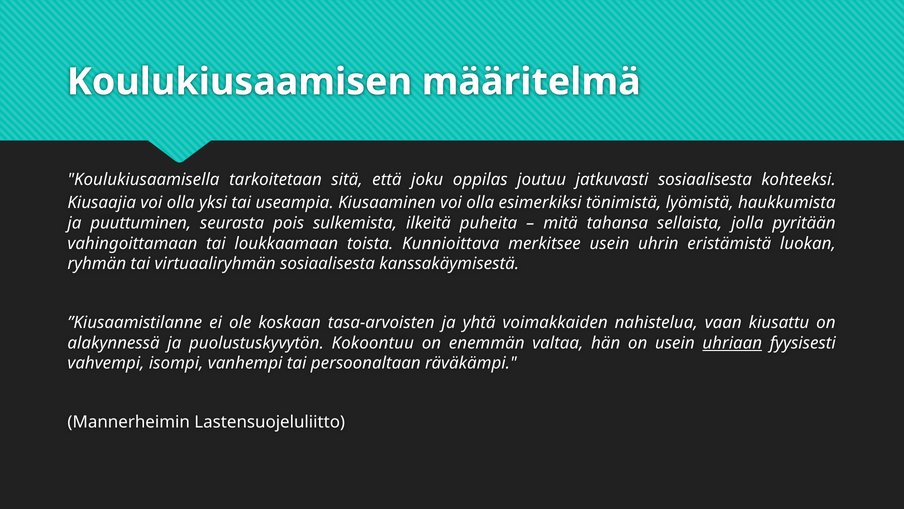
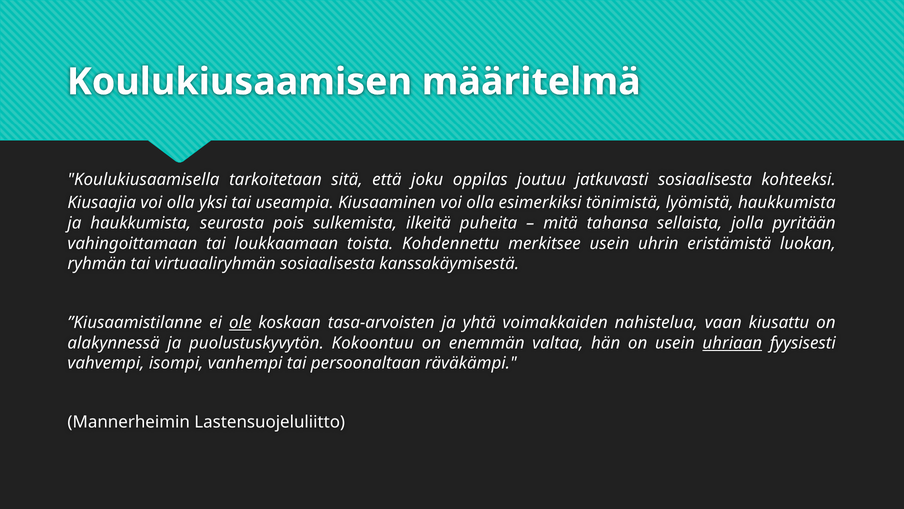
ja puuttuminen: puuttuminen -> haukkumista (141, 223)
Kunnioittava: Kunnioittava -> Kohdennettu (451, 243)
ole underline: none -> present (240, 322)
